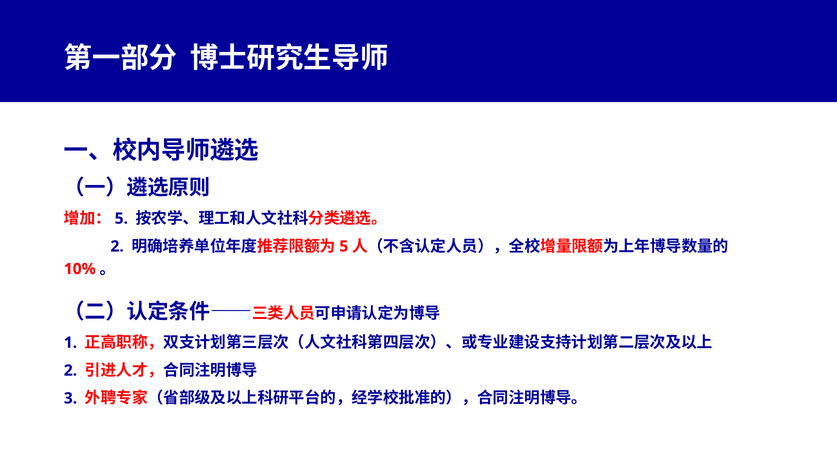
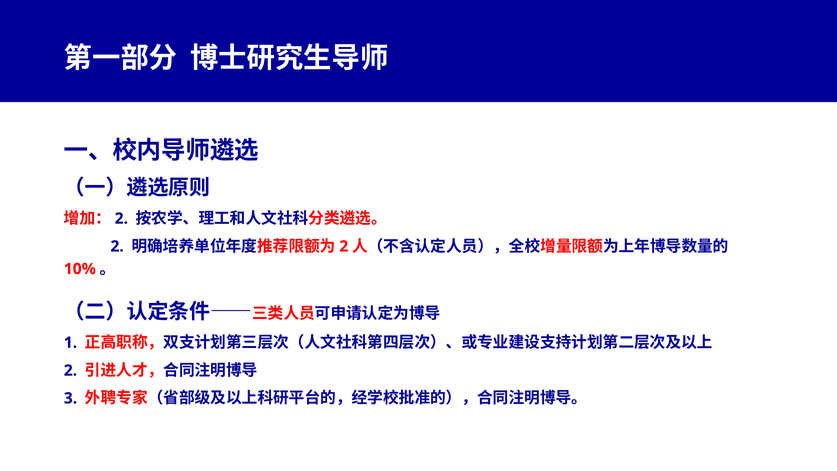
5: 5 -> 2 (121, 218)
5: 5 -> 2 (344, 246)
